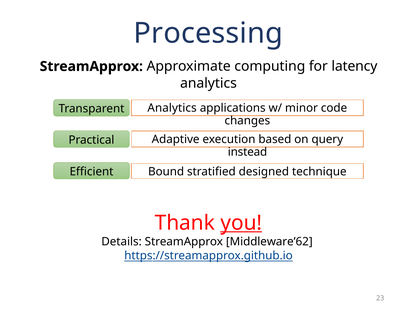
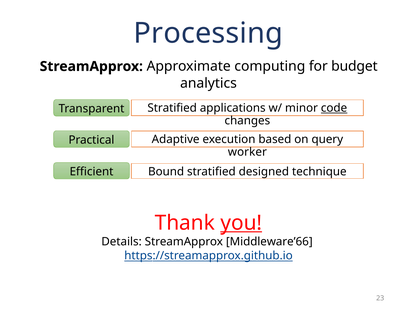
latency: latency -> budget (354, 66)
Transparent Analytics: Analytics -> Stratified (172, 108)
code underline: none -> present (334, 108)
instead: instead -> worker (247, 152)
Middleware’62: Middleware’62 -> Middleware’66 (269, 242)
